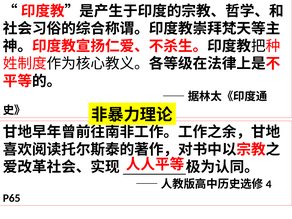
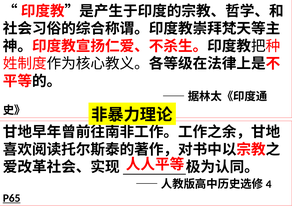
P65 underline: none -> present (12, 198)
